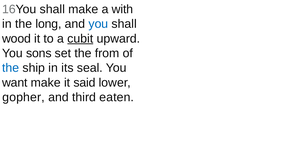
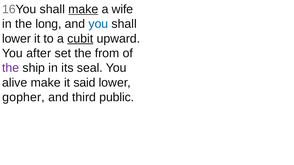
make underline: none -> present (83, 9)
with: with -> wife (122, 9)
wood: wood -> lower (16, 39)
sons: sons -> after (39, 53)
the colour: blue -> purple (11, 68)
want: want -> alive (15, 83)
eaten: eaten -> public (117, 97)
